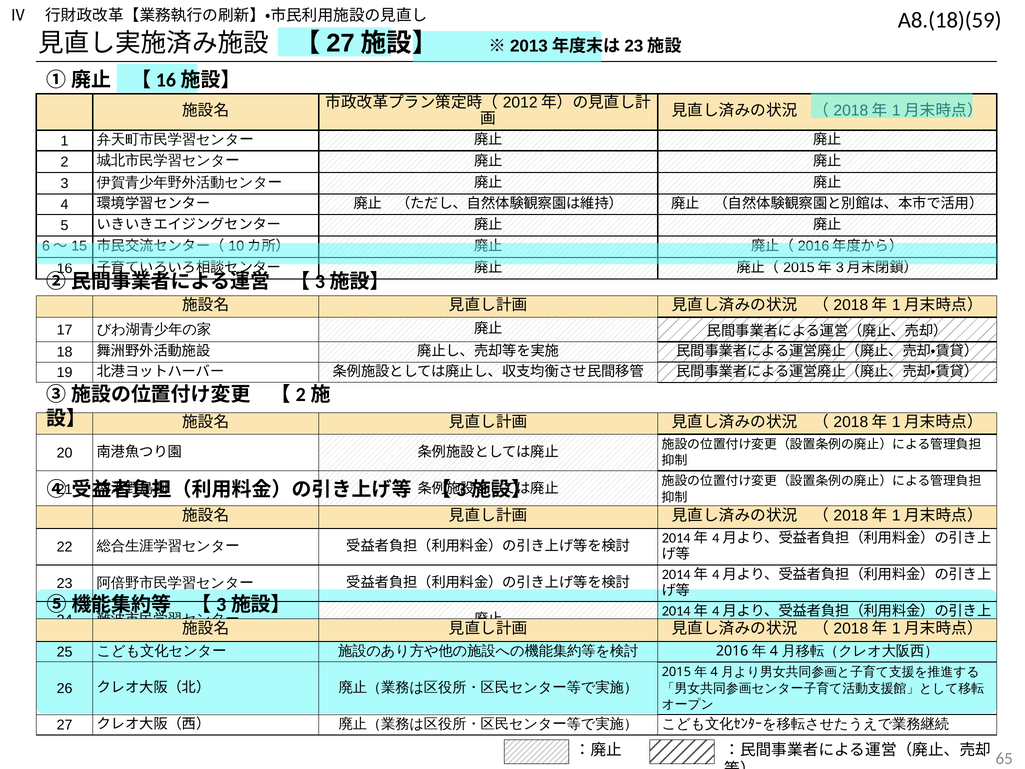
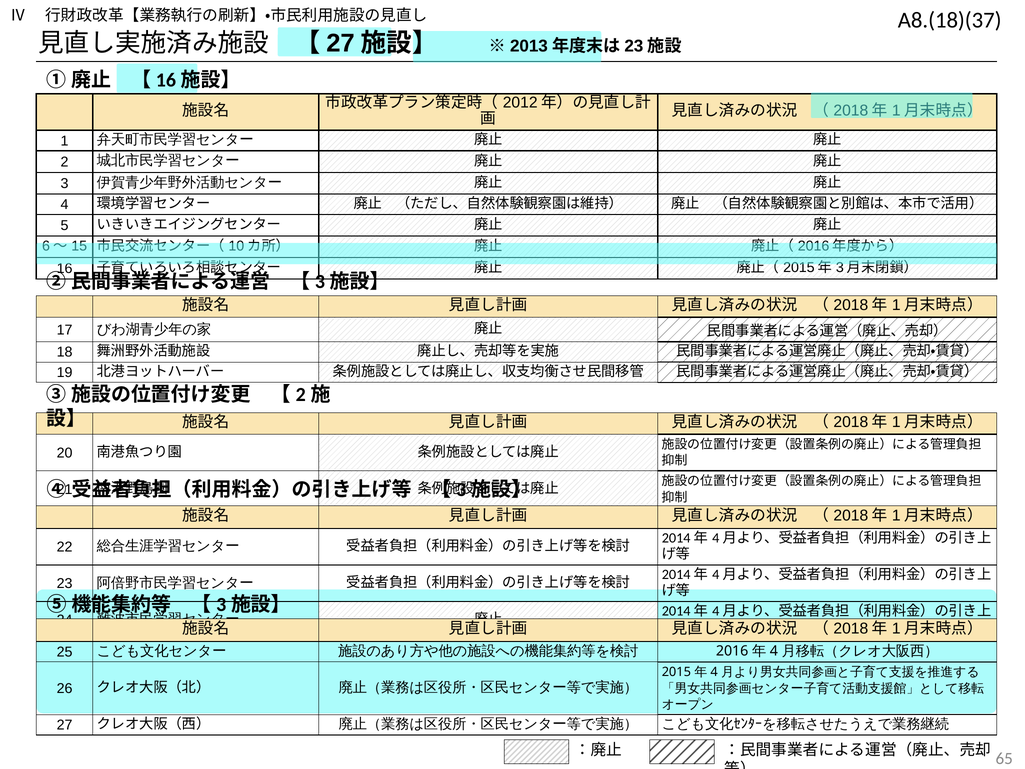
A8.(18)(59: A8.(18)(59 -> A8.(18)(37 (950, 20)
